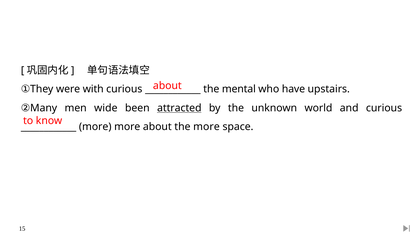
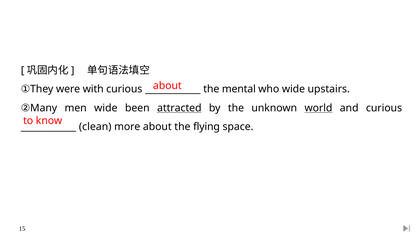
who have: have -> wide (293, 89)
world underline: none -> present (318, 108)
more: more -> clean (95, 127)
the more: more -> flying (207, 127)
